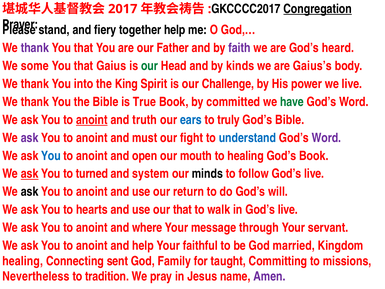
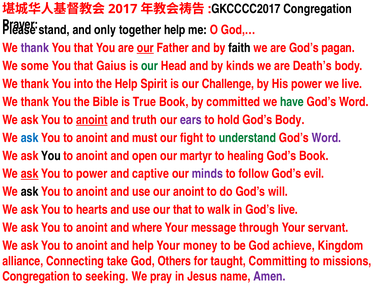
Congregation underline: present -> none (318, 9)
fiery: fiery -> only (105, 30)
our underline: none -> present (145, 48)
faith colour: purple -> black (239, 48)
heard: heard -> pagan (338, 48)
Gaius’s: Gaius’s -> Death’s (312, 66)
the King: King -> Help (126, 84)
ears colour: blue -> purple (191, 120)
truly: truly -> hold (228, 120)
God’s Bible: Bible -> Body (290, 120)
ask colour: purple -> blue (30, 138)
understand colour: blue -> green (247, 138)
You colour: blue -> black (51, 156)
mouth: mouth -> martyr (196, 156)
to turned: turned -> power (92, 174)
system: system -> captive (151, 174)
minds colour: black -> purple (207, 174)
follow God’s live: live -> evil (314, 174)
our return: return -> anoint (189, 192)
faithful: faithful -> money (200, 245)
married: married -> achieve (294, 245)
healing: healing -> alliance (23, 261)
sent: sent -> take (117, 261)
Family: Family -> Others (174, 261)
Nevertheless: Nevertheless -> Congregation (36, 276)
tradition: tradition -> seeking (107, 276)
